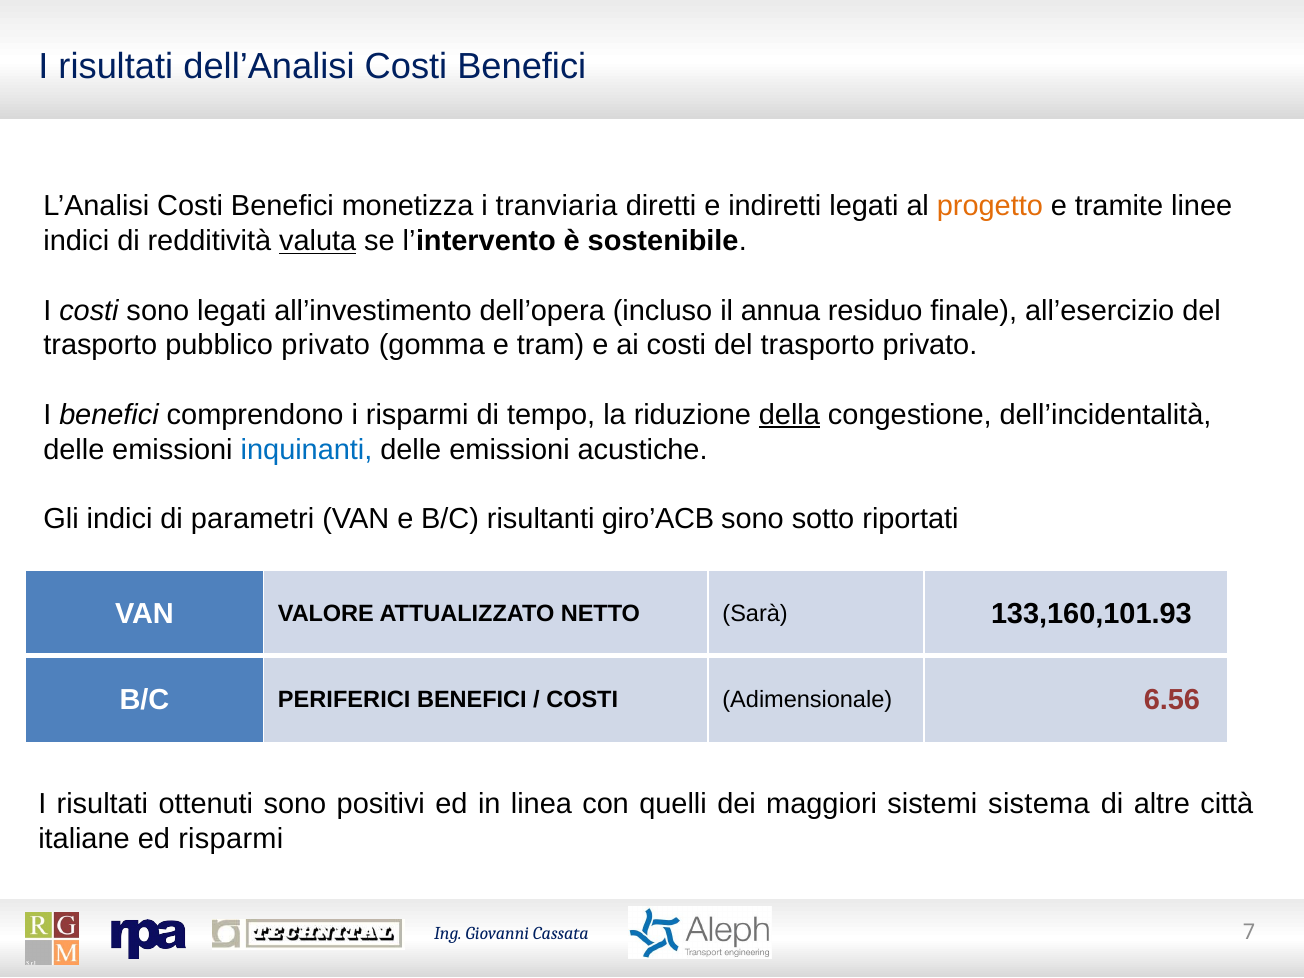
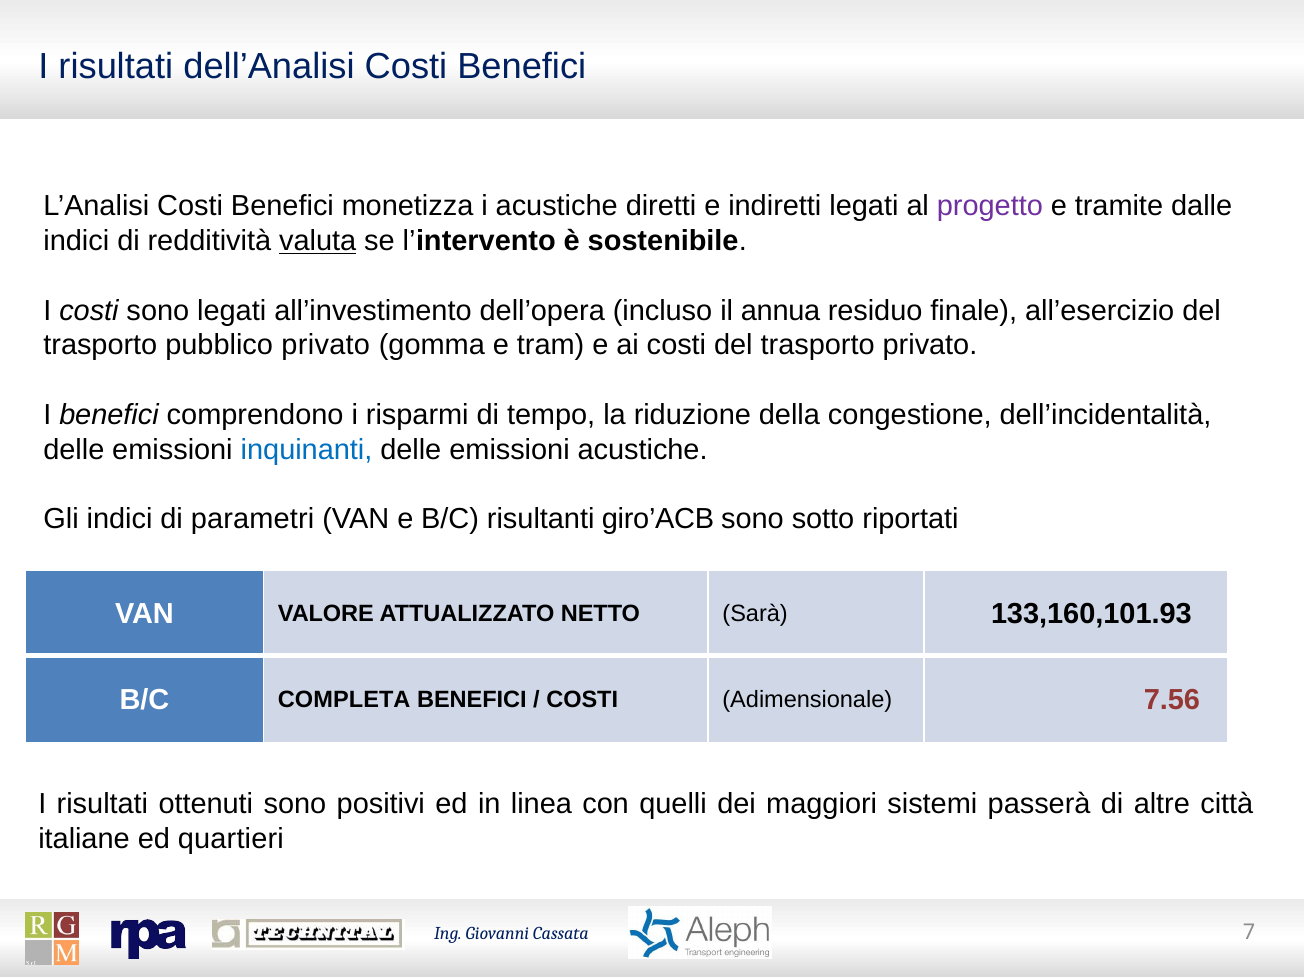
i tranviaria: tranviaria -> acustiche (557, 206)
progetto colour: orange -> purple (990, 206)
linee: linee -> dalle (1202, 206)
della underline: present -> none (789, 415)
PERIFERICI: PERIFERICI -> COMPLETA (344, 700)
6.56: 6.56 -> 7.56 (1172, 700)
sistema: sistema -> passerà (1039, 804)
ed risparmi: risparmi -> quartieri (231, 839)
